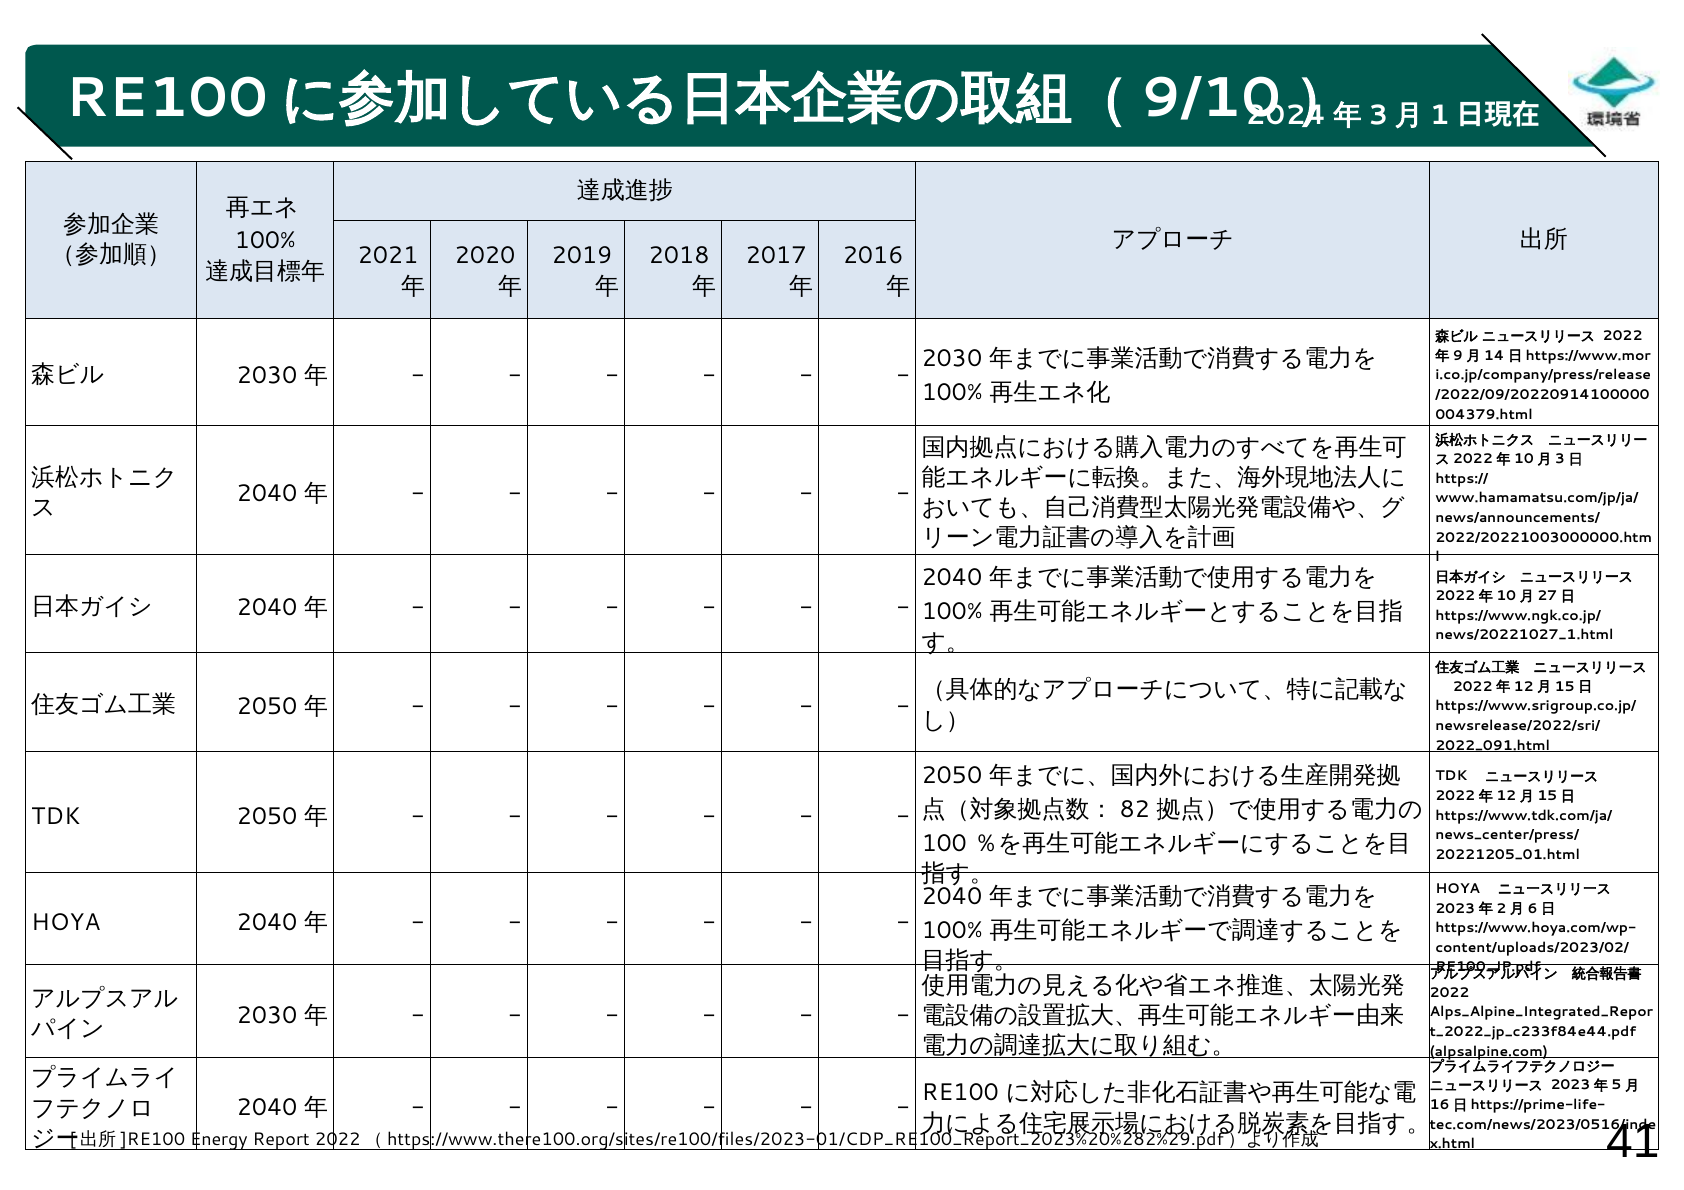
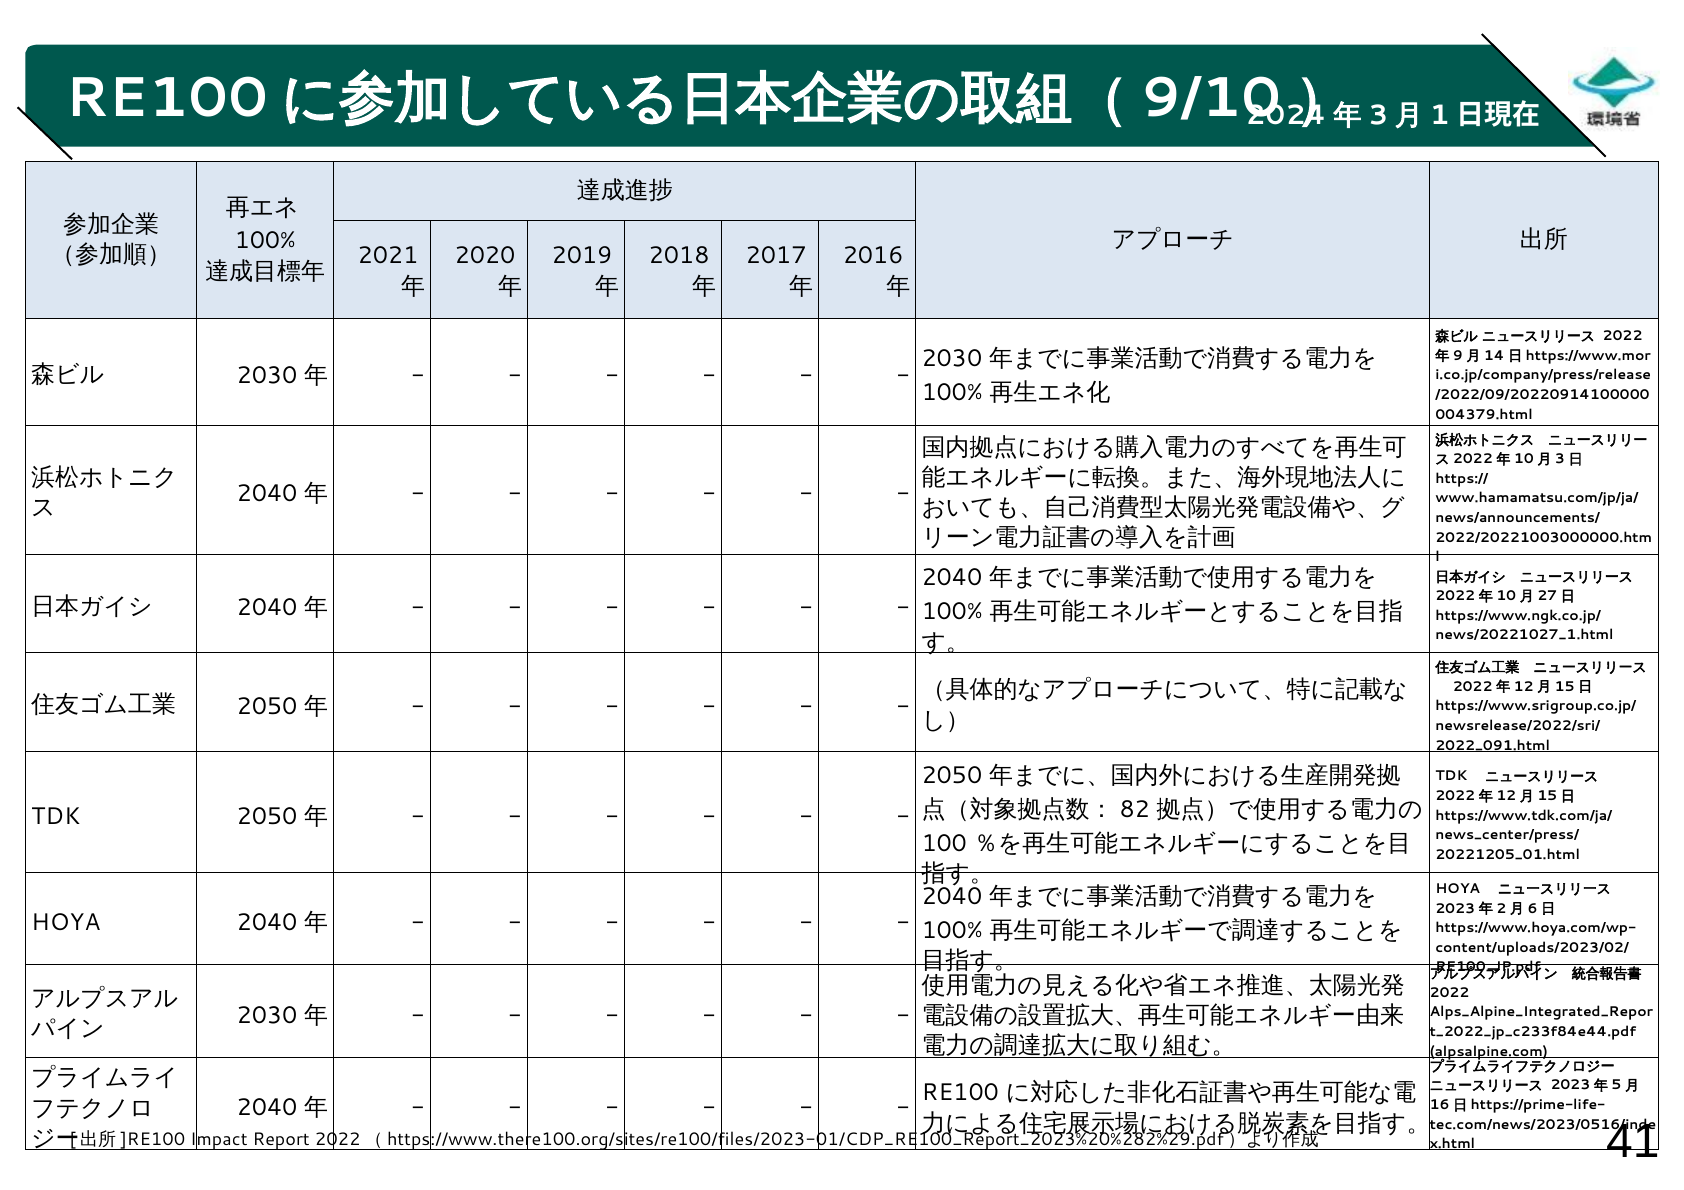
Energy: Energy -> Impact (219, 1140)
